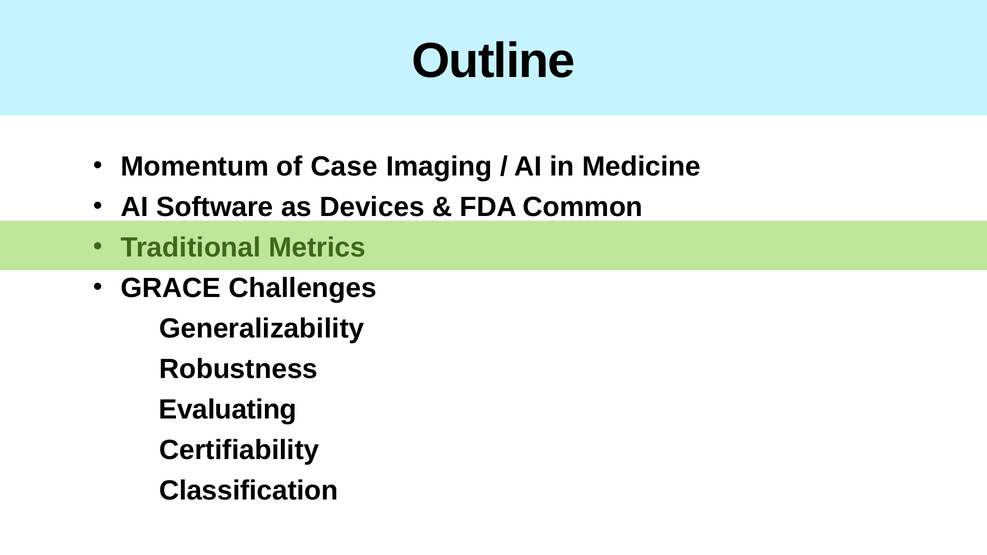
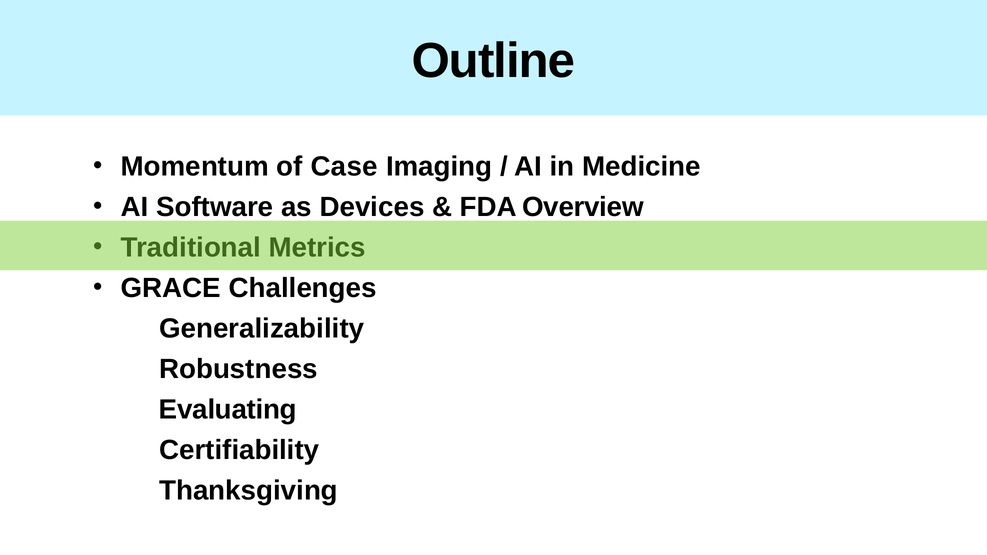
Common: Common -> Overview (583, 207)
Classification: Classification -> Thanksgiving (249, 491)
